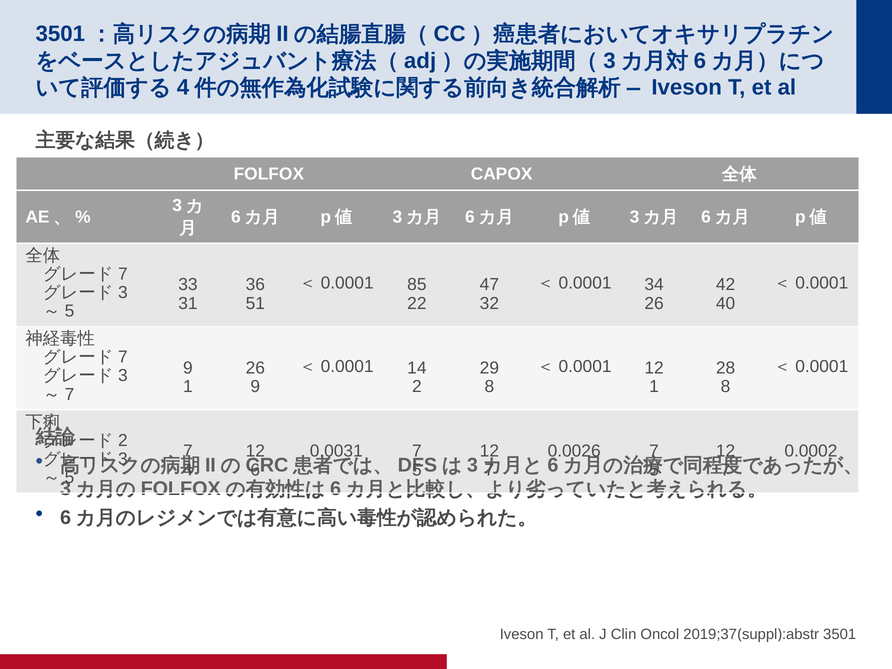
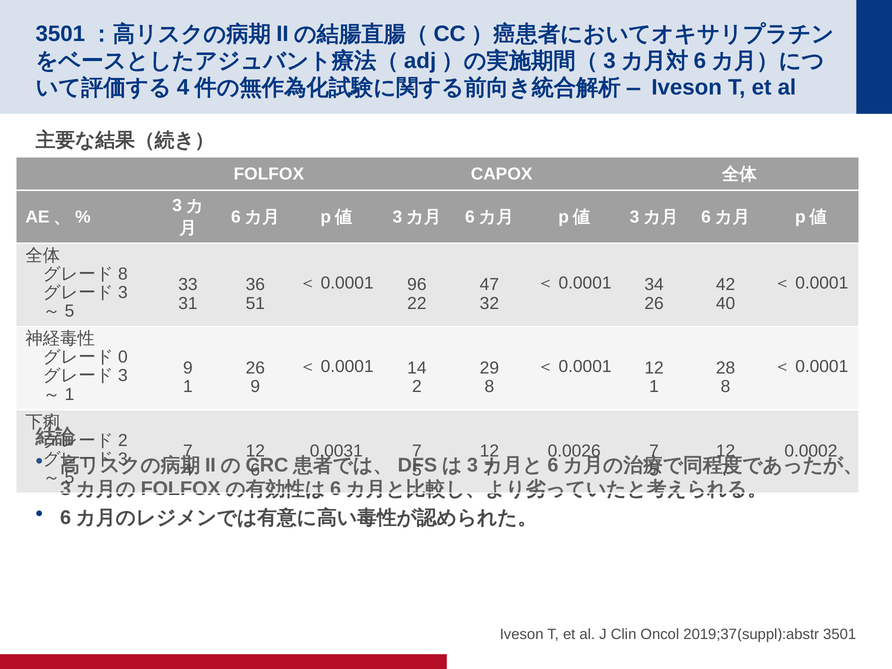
7: 7 -> 8 (123, 274)
85: 85 -> 96 (417, 285)
7: 7 -> 0 (123, 357)
7: 7 -> 1 (69, 394)
